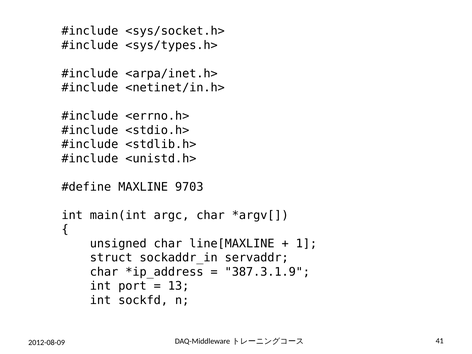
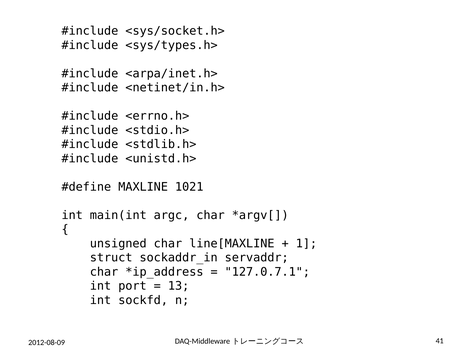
9703: 9703 -> 1021 (189, 187)
387.3.1.9: 387.3.1.9 -> 127.0.7.1 (267, 272)
